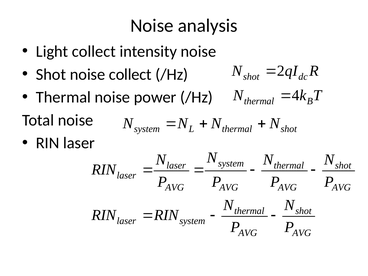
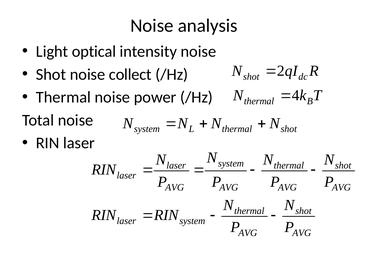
Light collect: collect -> optical (94, 51)
